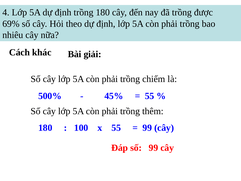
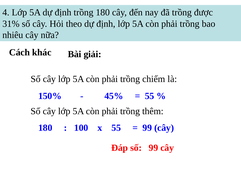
69%: 69% -> 31% (11, 24)
500%: 500% -> 150% (50, 96)
